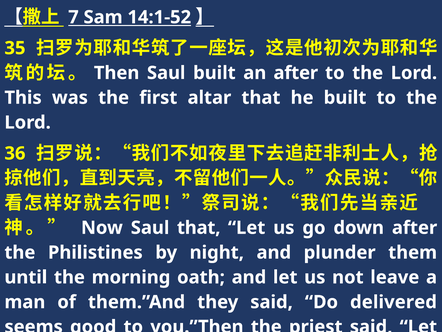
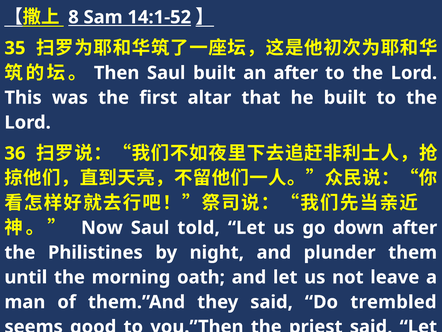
7: 7 -> 8 (73, 17)
Saul that: that -> told (199, 227)
delivered: delivered -> trembled (393, 302)
